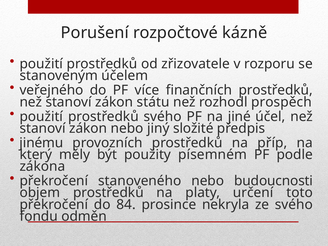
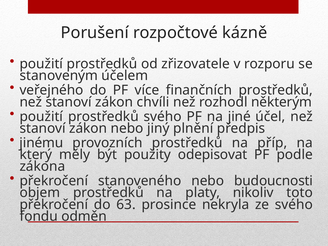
státu: státu -> chvíli (153, 102)
prospěch: prospěch -> některým (282, 102)
složité: složité -> plnění (193, 128)
písemném: písemném -> odepisovat (213, 155)
určení: určení -> nikoliv (253, 193)
84: 84 -> 63 (126, 205)
